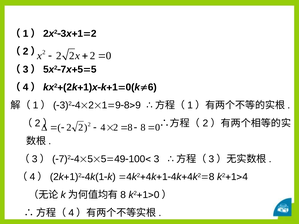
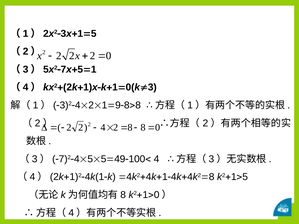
2: 2 -> 5 (94, 34)
5: 5 -> 1 (94, 69)
6: 6 -> 3 (152, 87)
9: 9 -> 8 (138, 105)
3: 3 -> 4 (156, 159)
4: 4 -> 5 (245, 177)
